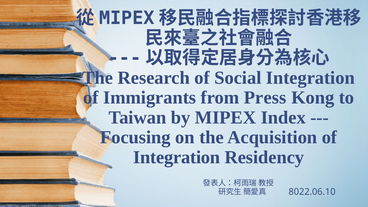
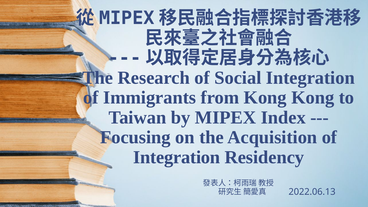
from Press: Press -> Kong (265, 98)
8022.06.10: 8022.06.10 -> 2022.06.13 (312, 192)
